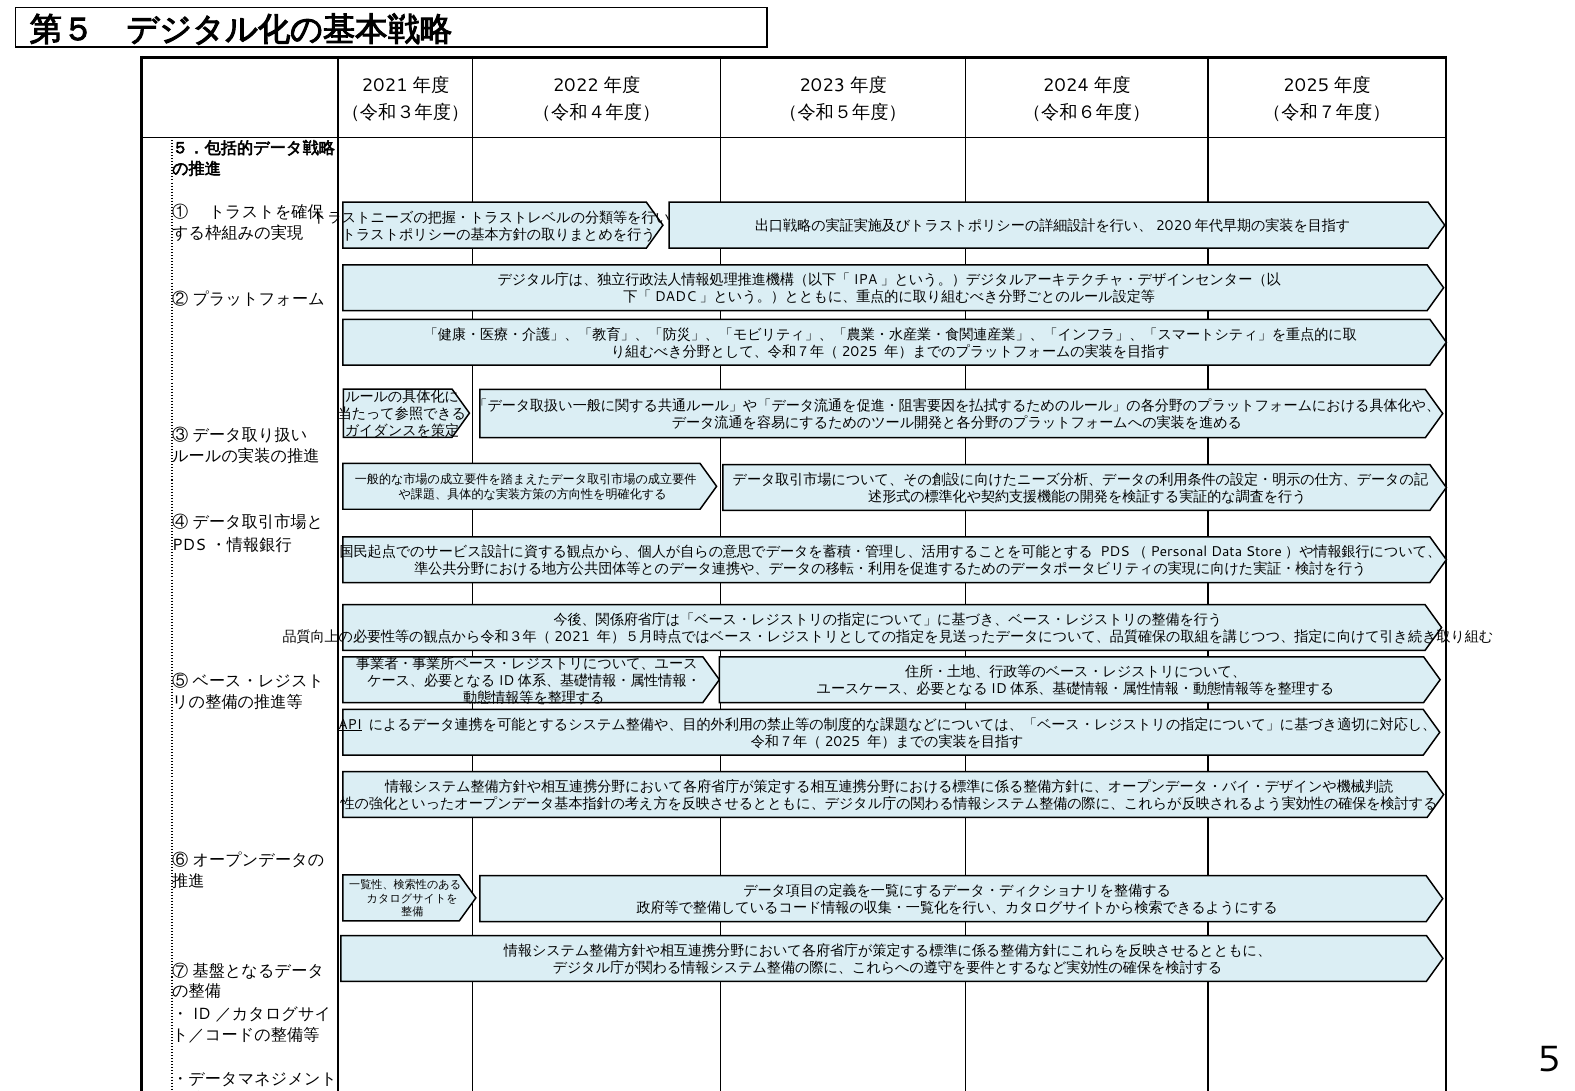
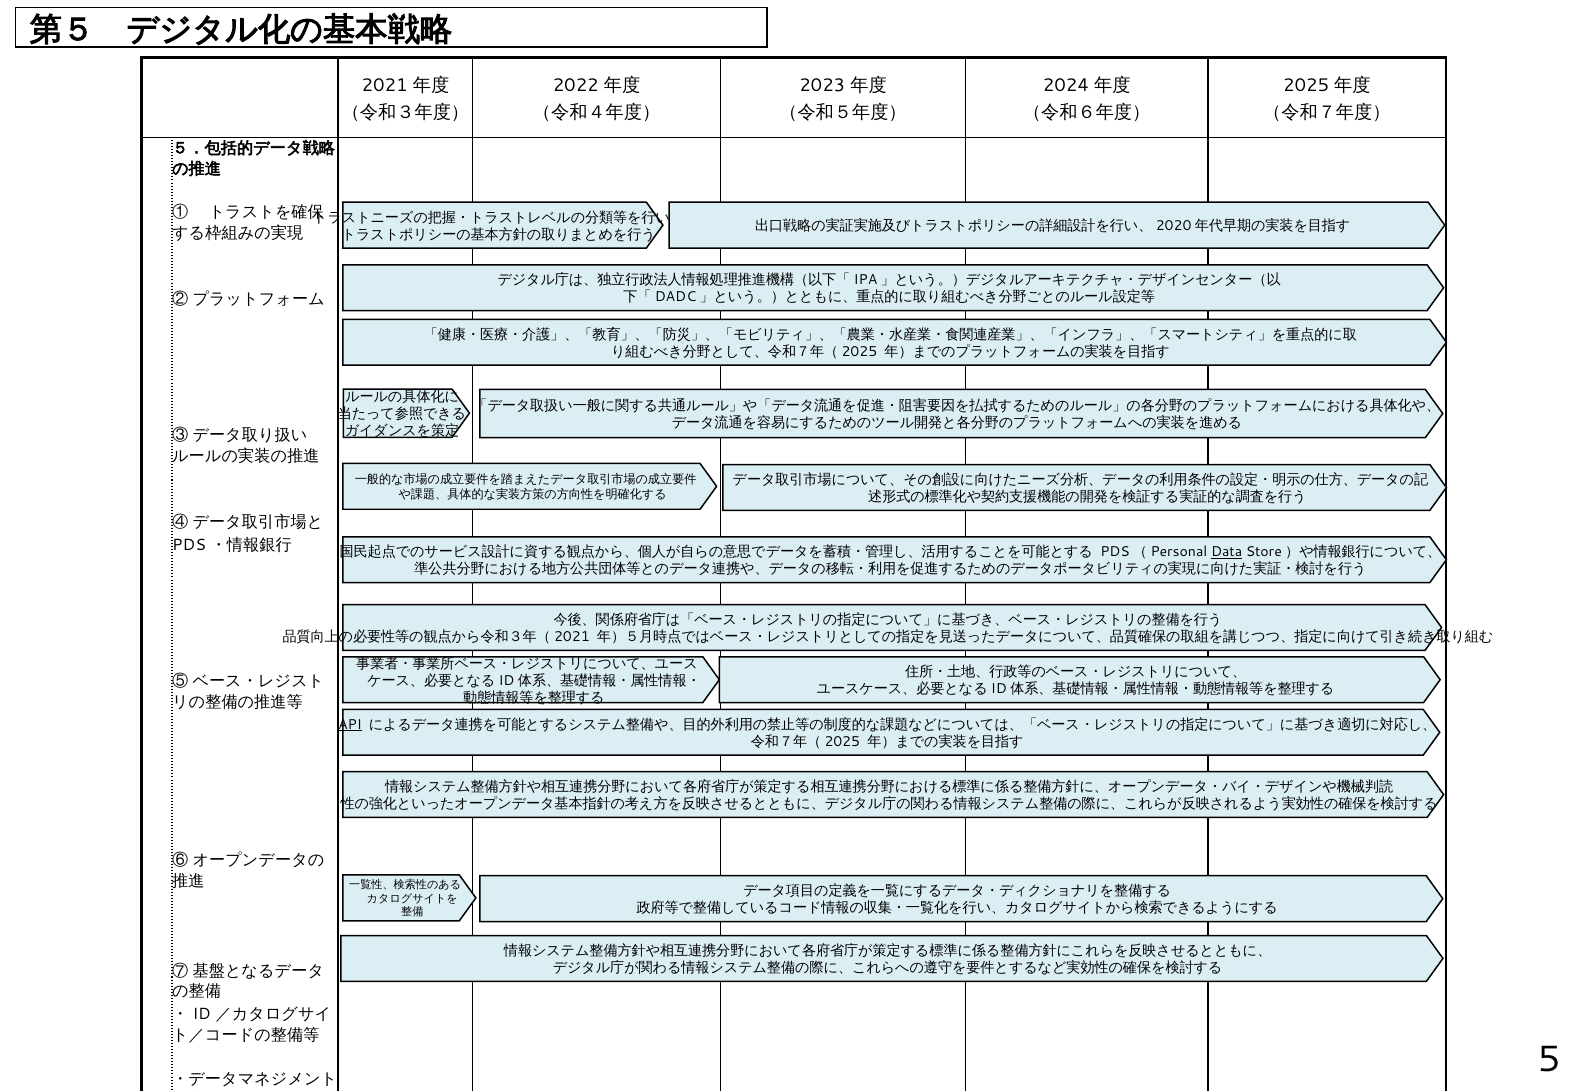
Data underline: none -> present (1227, 552)
